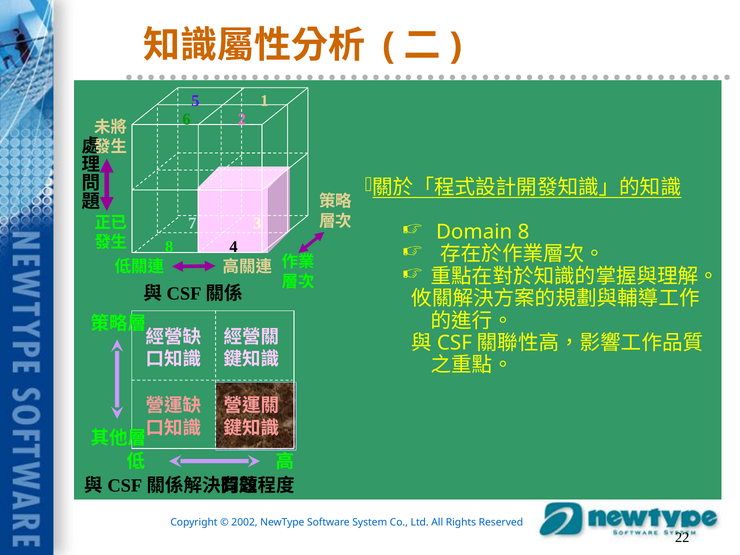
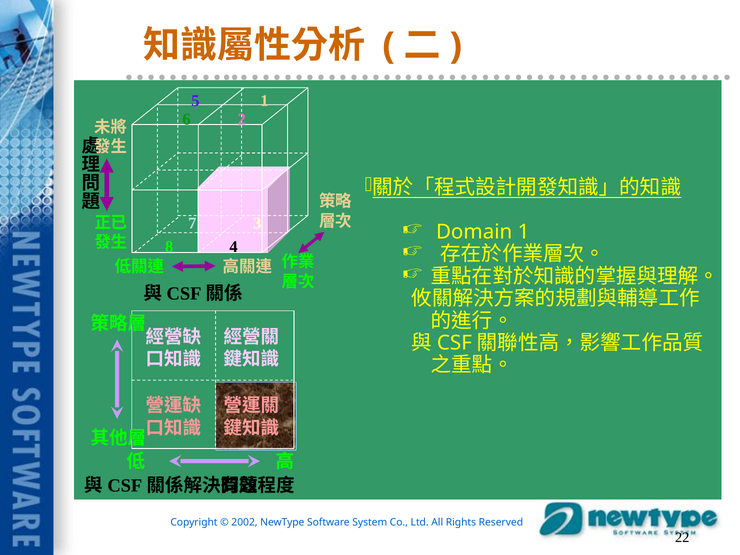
Domain 8: 8 -> 1 (524, 232)
